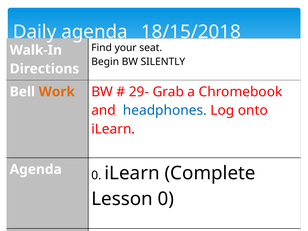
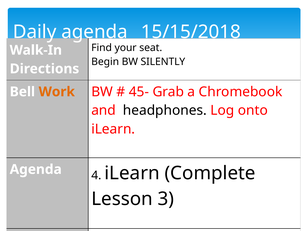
18/15/2018: 18/15/2018 -> 15/15/2018 (191, 32)
29-: 29- -> 45- (139, 92)
headphones colour: blue -> black (165, 110)
Agenda 0: 0 -> 4 (96, 175)
Lesson 0: 0 -> 3 (166, 199)
